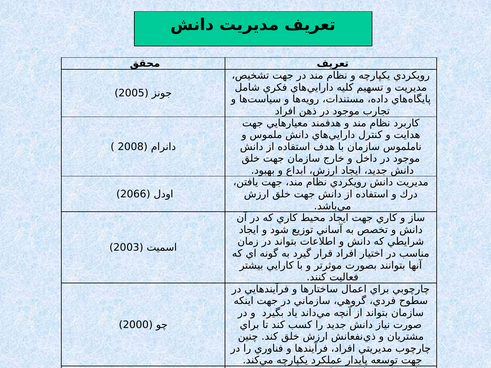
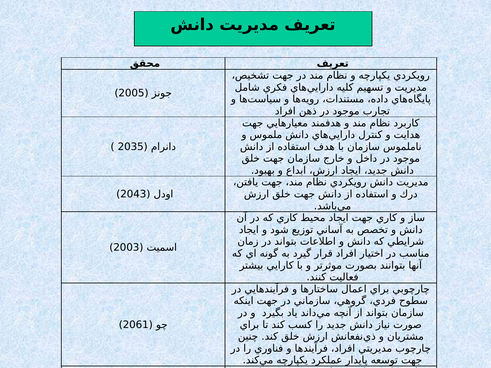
2008: 2008 -> 2035 (131, 147)
2066: 2066 -> 2043 (133, 194)
2000: 2000 -> 2061 (136, 325)
